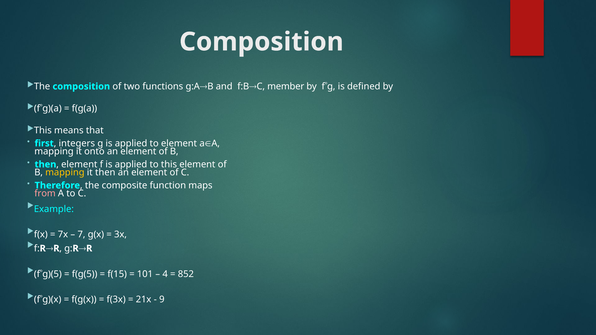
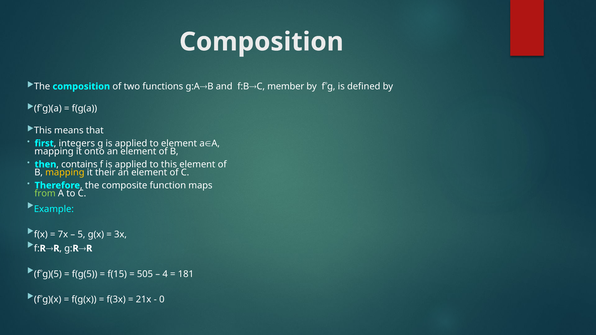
then element: element -> contains (79, 164)
it then: then -> their (105, 173)
from colour: pink -> light green (45, 194)
7: 7 -> 5 (81, 235)
101: 101 -> 505 (145, 274)
852: 852 -> 181 (186, 274)
9: 9 -> 0 (162, 300)
